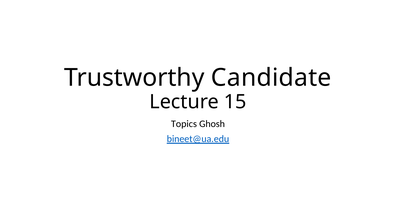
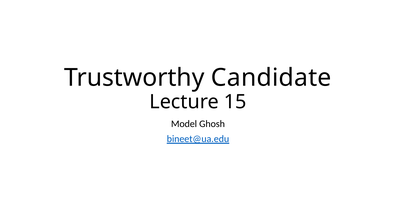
Topics: Topics -> Model (184, 124)
